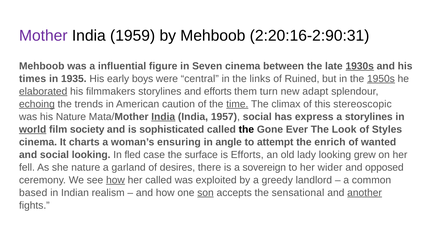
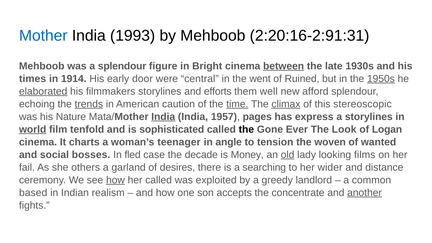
Mother colour: purple -> blue (43, 36)
1959: 1959 -> 1993 (133, 36)
2:20:16-2:90:31: 2:20:16-2:90:31 -> 2:20:16-2:91:31 (310, 36)
a influential: influential -> splendour (122, 66)
Seven: Seven -> Bright (207, 66)
between underline: none -> present (284, 66)
1930s underline: present -> none (360, 66)
1935: 1935 -> 1914 (74, 79)
boys: boys -> door (142, 79)
links: links -> went (260, 79)
turn: turn -> well (269, 91)
adapt: adapt -> afford (315, 91)
echoing underline: present -> none (37, 104)
trends underline: none -> present (89, 104)
climax underline: none -> present (286, 104)
1957 social: social -> pages (257, 117)
society: society -> tenfold (87, 129)
Styles: Styles -> Logan (387, 129)
ensuring: ensuring -> teenager (179, 142)
attempt: attempt -> tension (275, 142)
enrich: enrich -> woven (330, 142)
social looking: looking -> bosses (91, 155)
surface: surface -> decade (201, 155)
is Efforts: Efforts -> Money (247, 155)
old underline: none -> present (288, 155)
grew: grew -> films (365, 155)
fell: fell -> fail (27, 167)
she nature: nature -> others (86, 167)
sovereign: sovereign -> searching (264, 167)
opposed: opposed -> distance (384, 167)
son underline: present -> none (206, 193)
sensational: sensational -> concentrate (298, 193)
